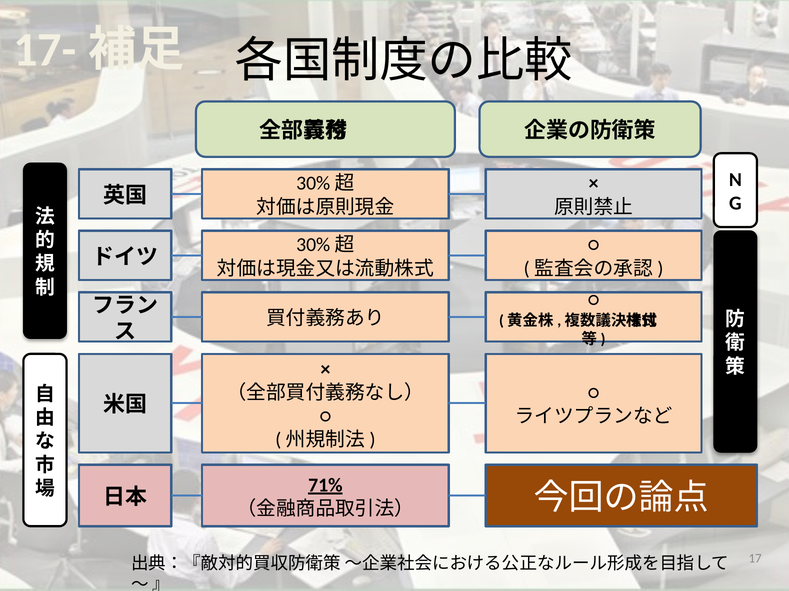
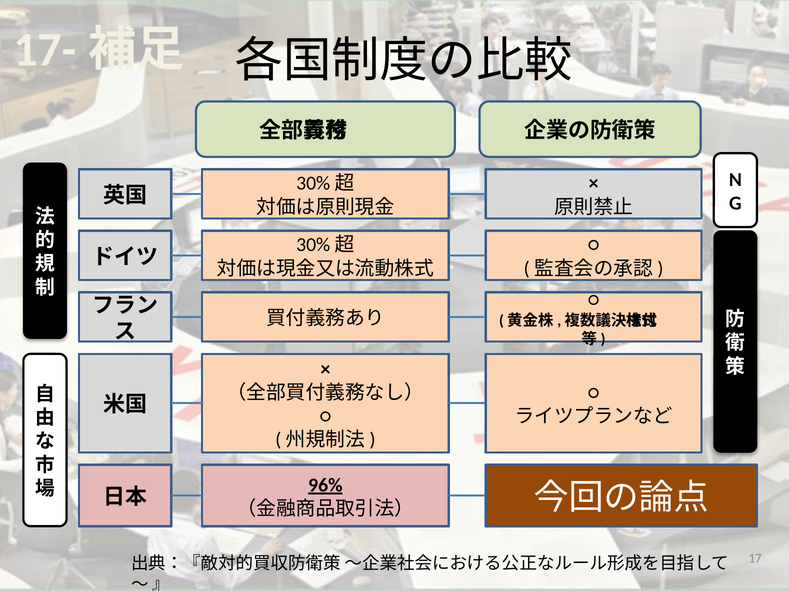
71%: 71% -> 96% (325, 486)
